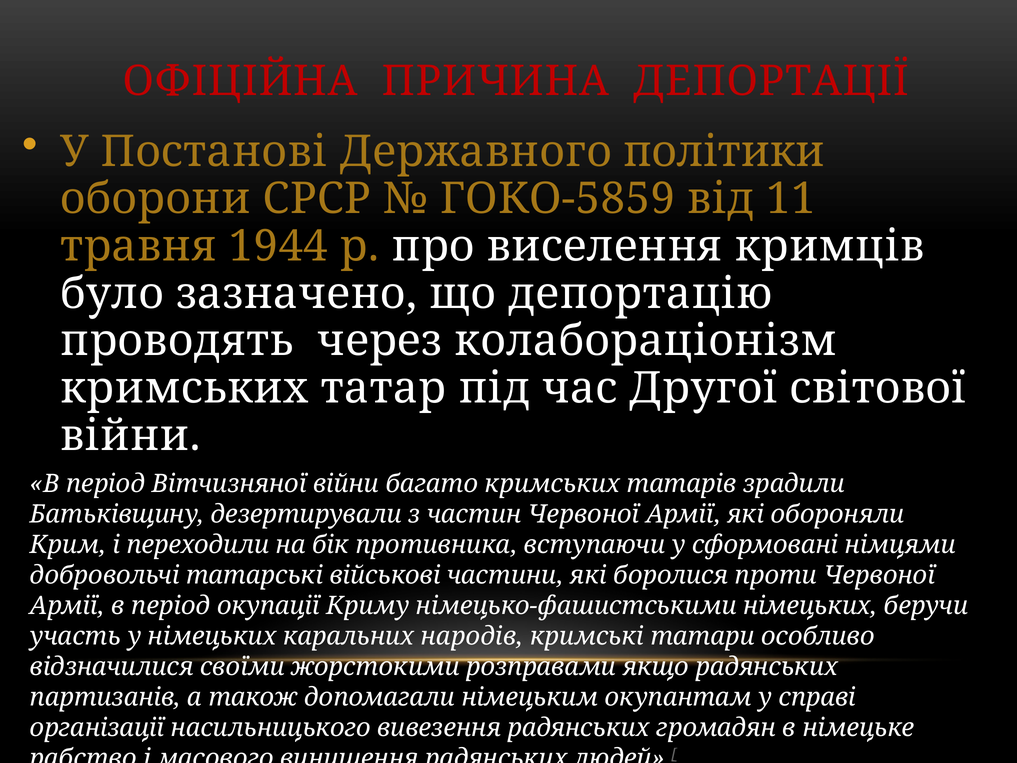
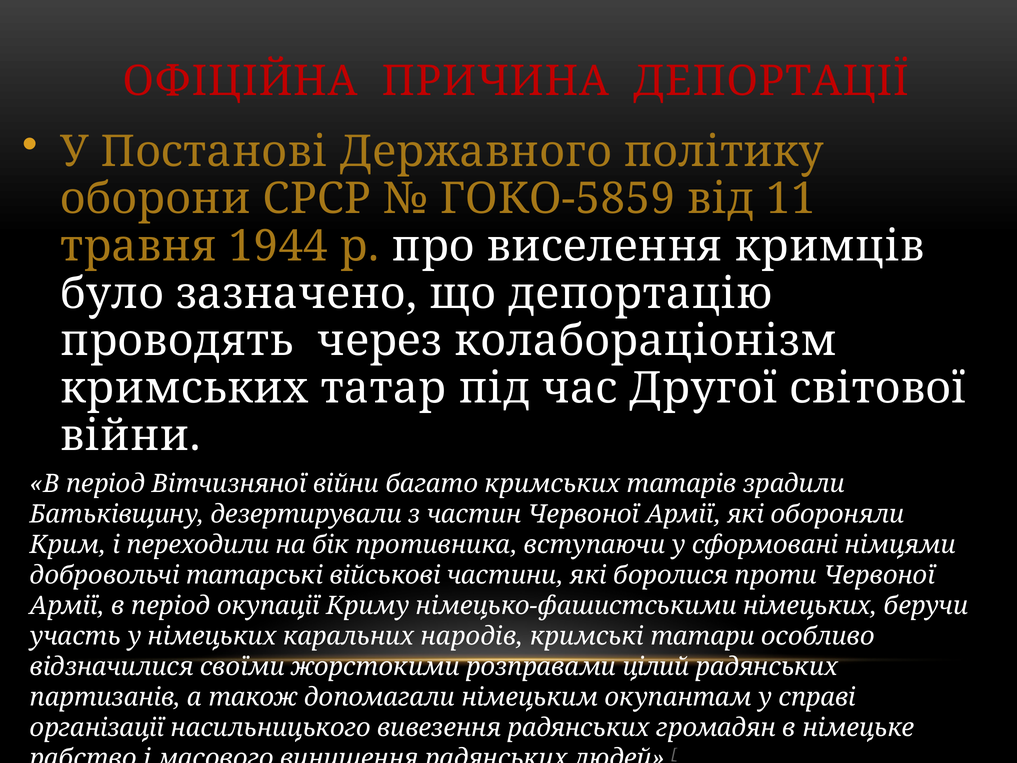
політики: політики -> політику (724, 152)
якщо: якщо -> цілий (656, 667)
